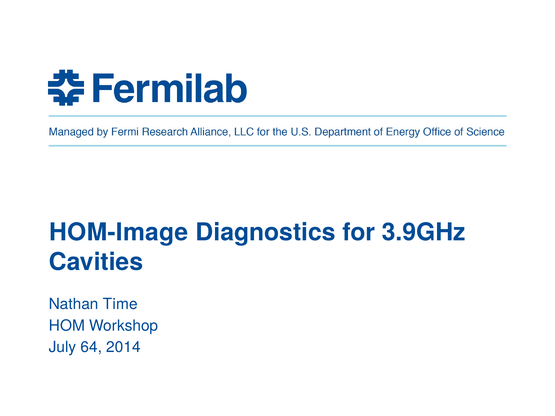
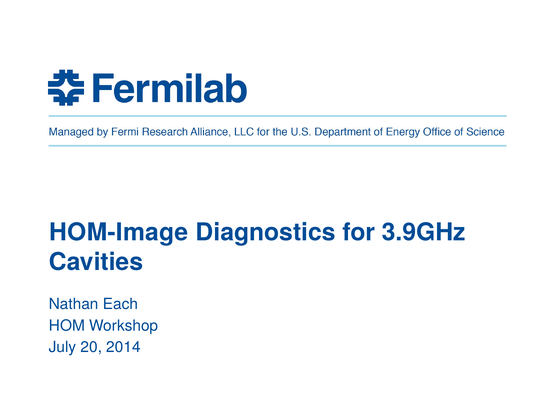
Time: Time -> Each (120, 304)
64: 64 -> 20 (91, 347)
